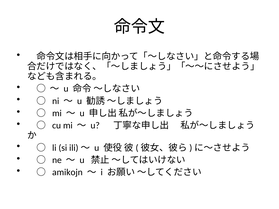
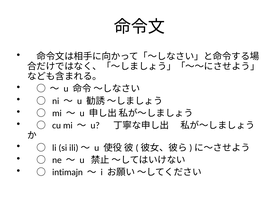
amikojn: amikojn -> intimajn (67, 172)
